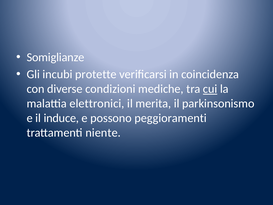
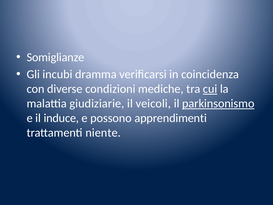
protette: protette -> dramma (96, 74)
elettronici: elettronici -> giudiziarie (97, 103)
merita: merita -> veicoli (153, 103)
parkinsonismo underline: none -> present (218, 103)
peggioramenti: peggioramenti -> apprendimenti (171, 118)
